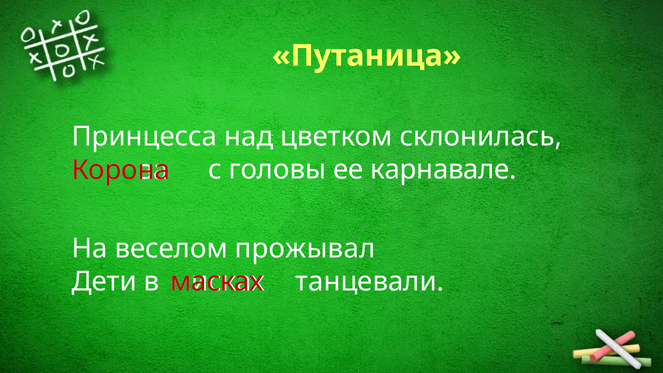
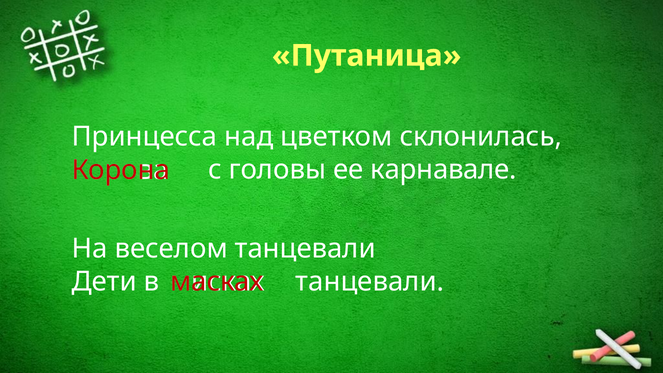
веселом прожывал: прожывал -> танцевали (305, 248)
